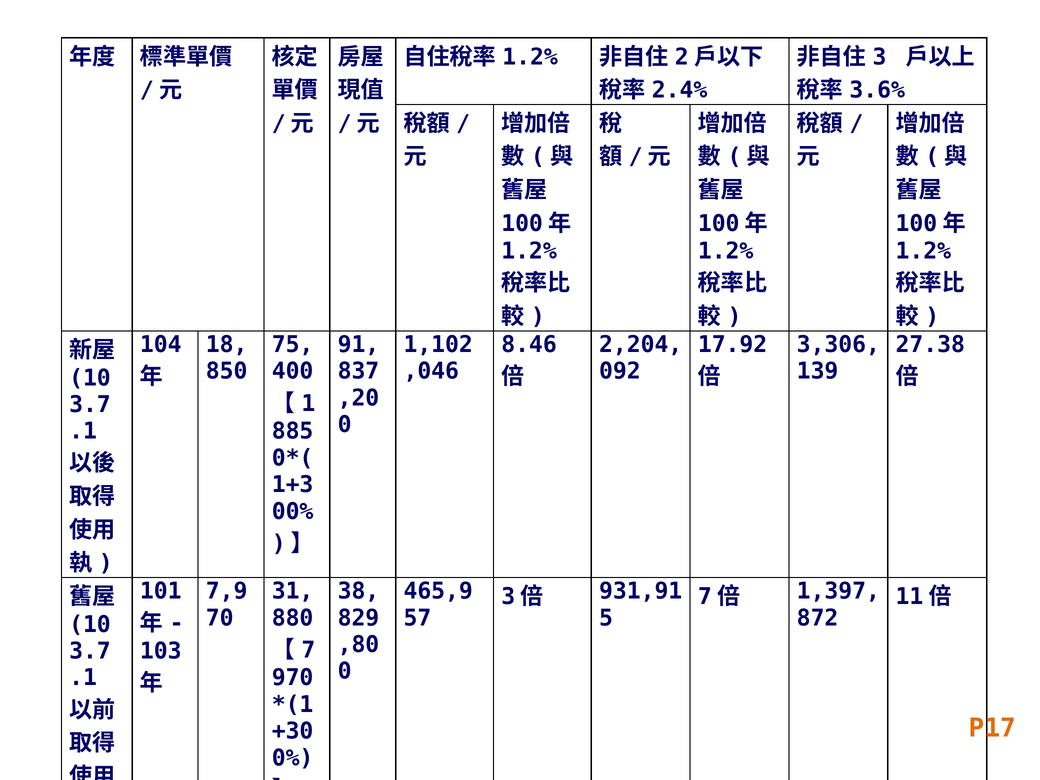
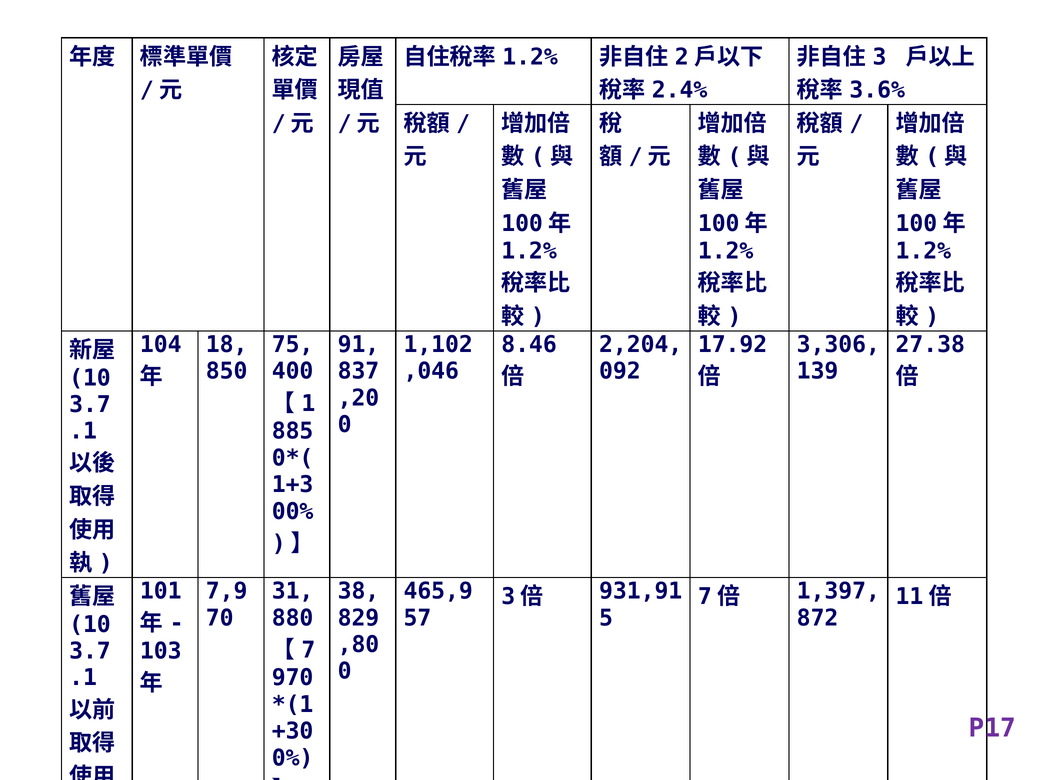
P17 colour: orange -> purple (992, 728)
